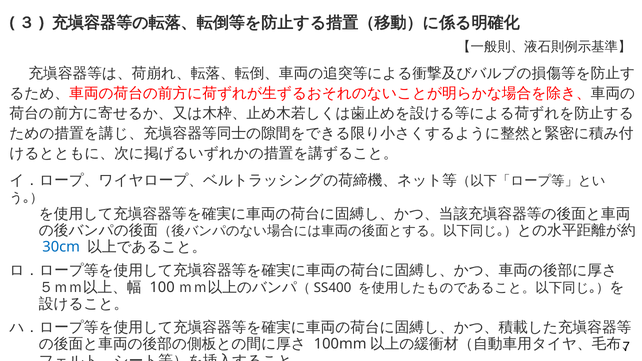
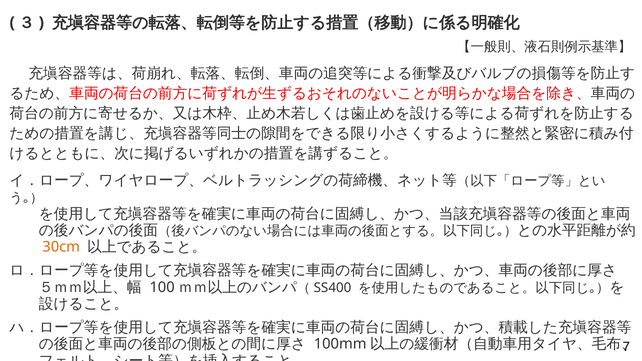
30cm colour: blue -> orange (61, 247)
